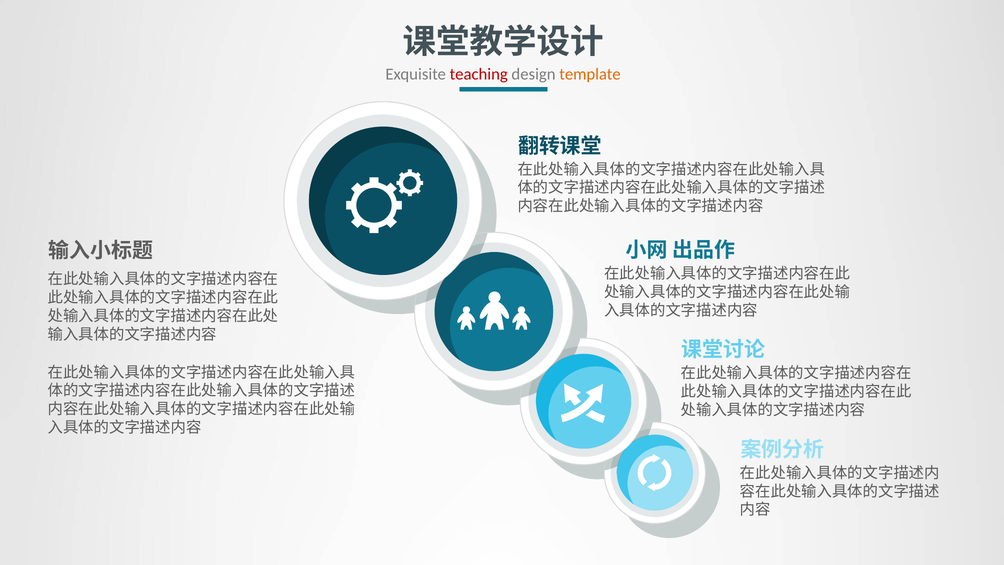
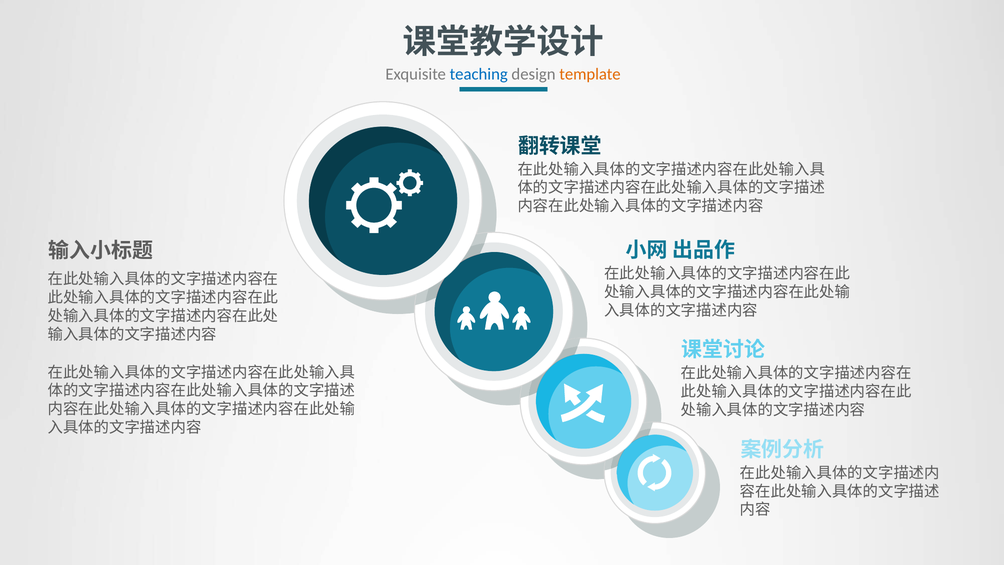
teaching colour: red -> blue (479, 74)
